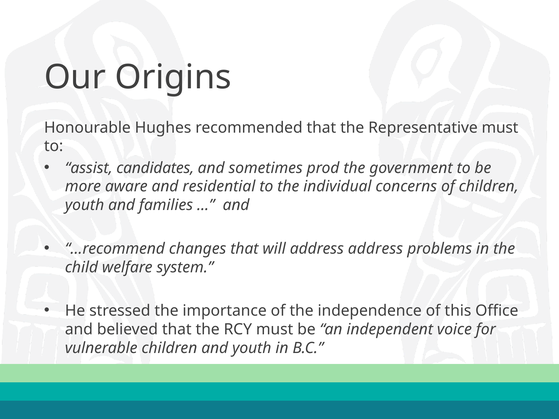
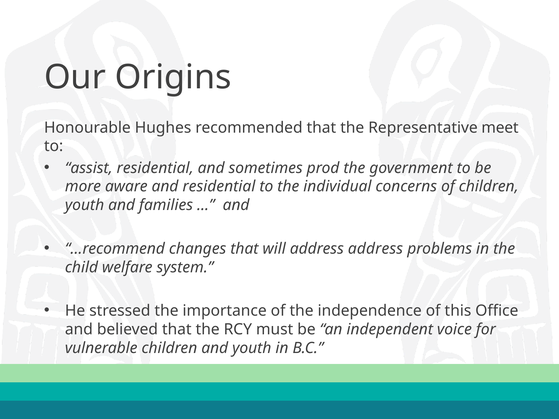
Representative must: must -> meet (500, 128)
assist candidates: candidates -> residential (155, 168)
